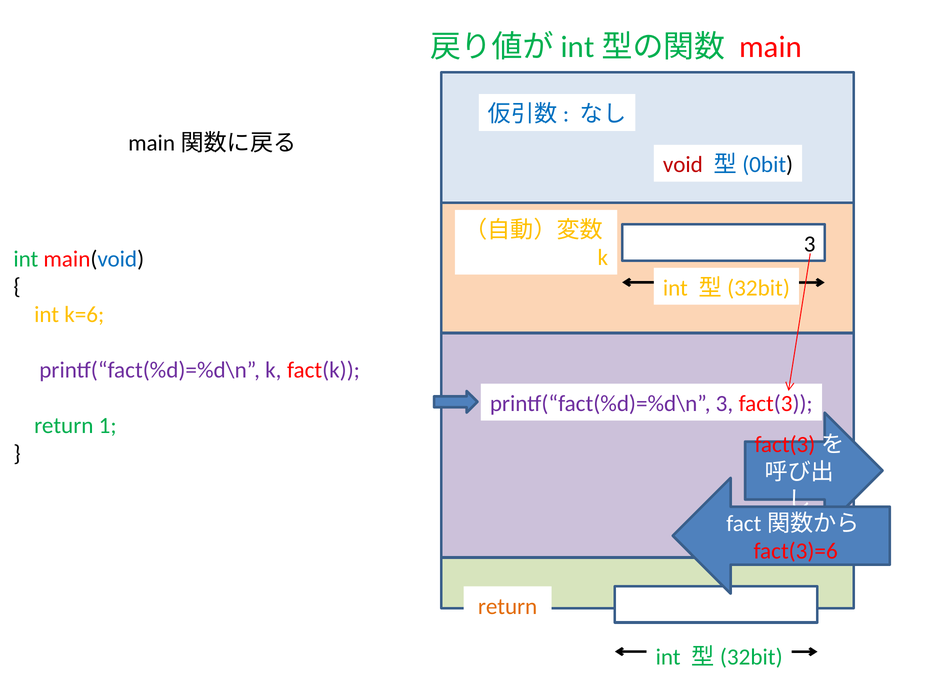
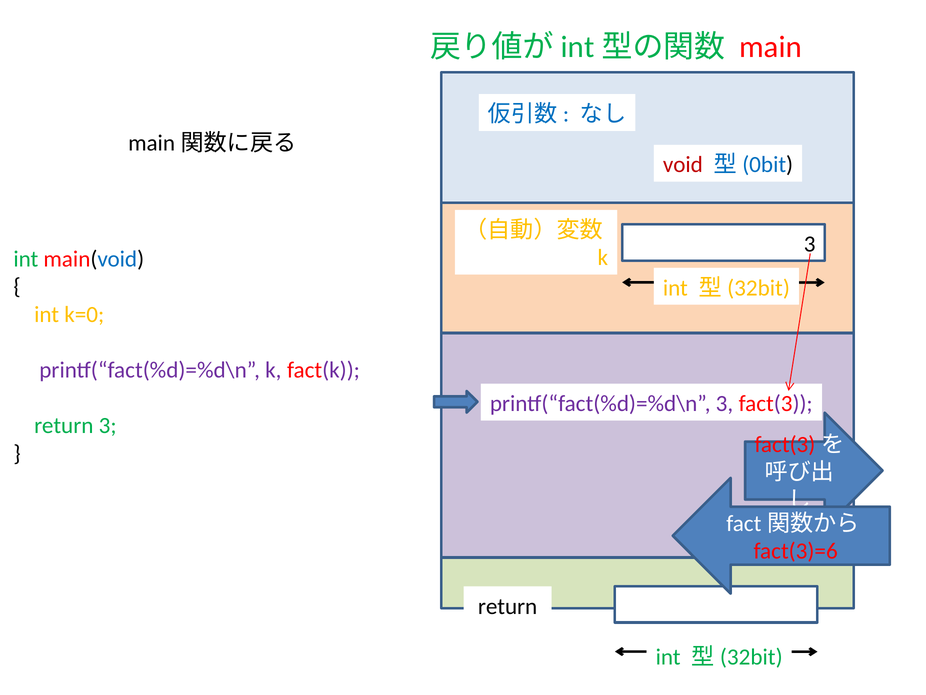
k=6: k=6 -> k=0 (84, 314)
return 1: 1 -> 3 (108, 425)
return colour: orange -> black (508, 606)
